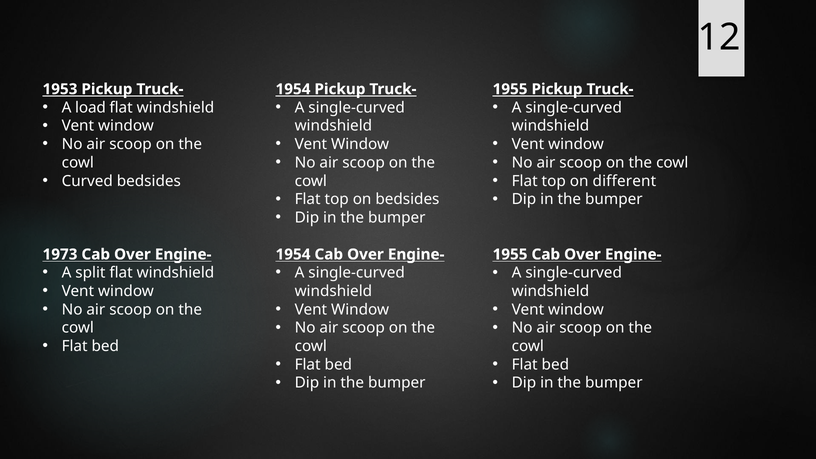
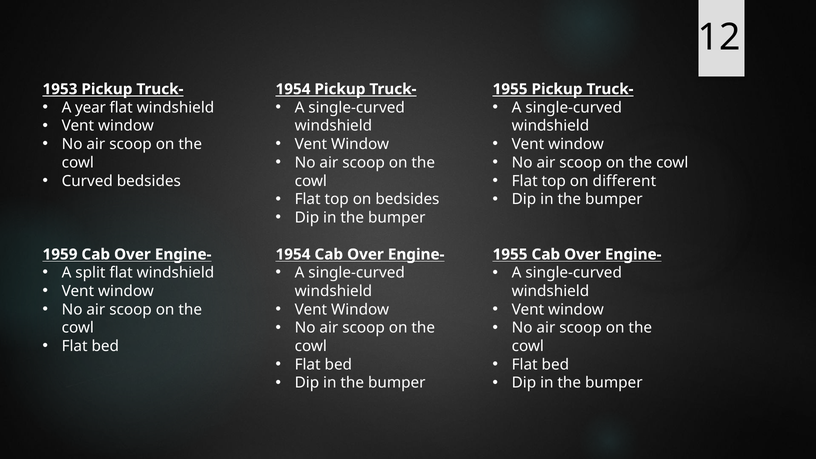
load: load -> year (90, 108)
1973: 1973 -> 1959 (60, 254)
